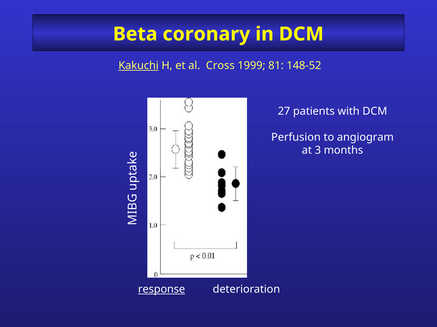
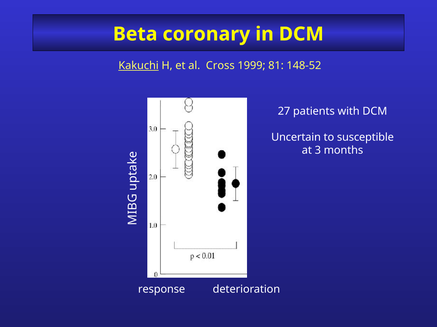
Perfusion: Perfusion -> Uncertain (296, 138)
angiogram: angiogram -> susceptible (365, 138)
response underline: present -> none (162, 290)
